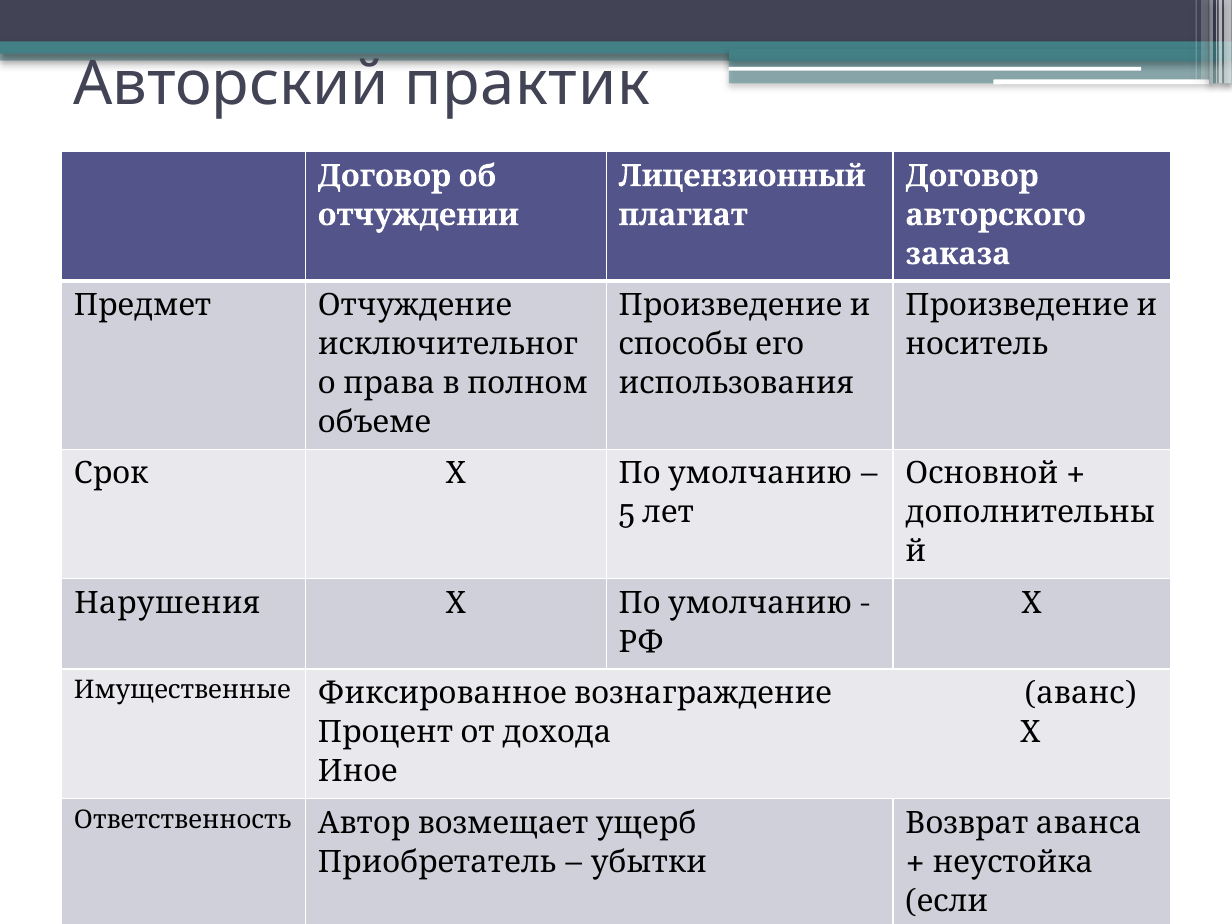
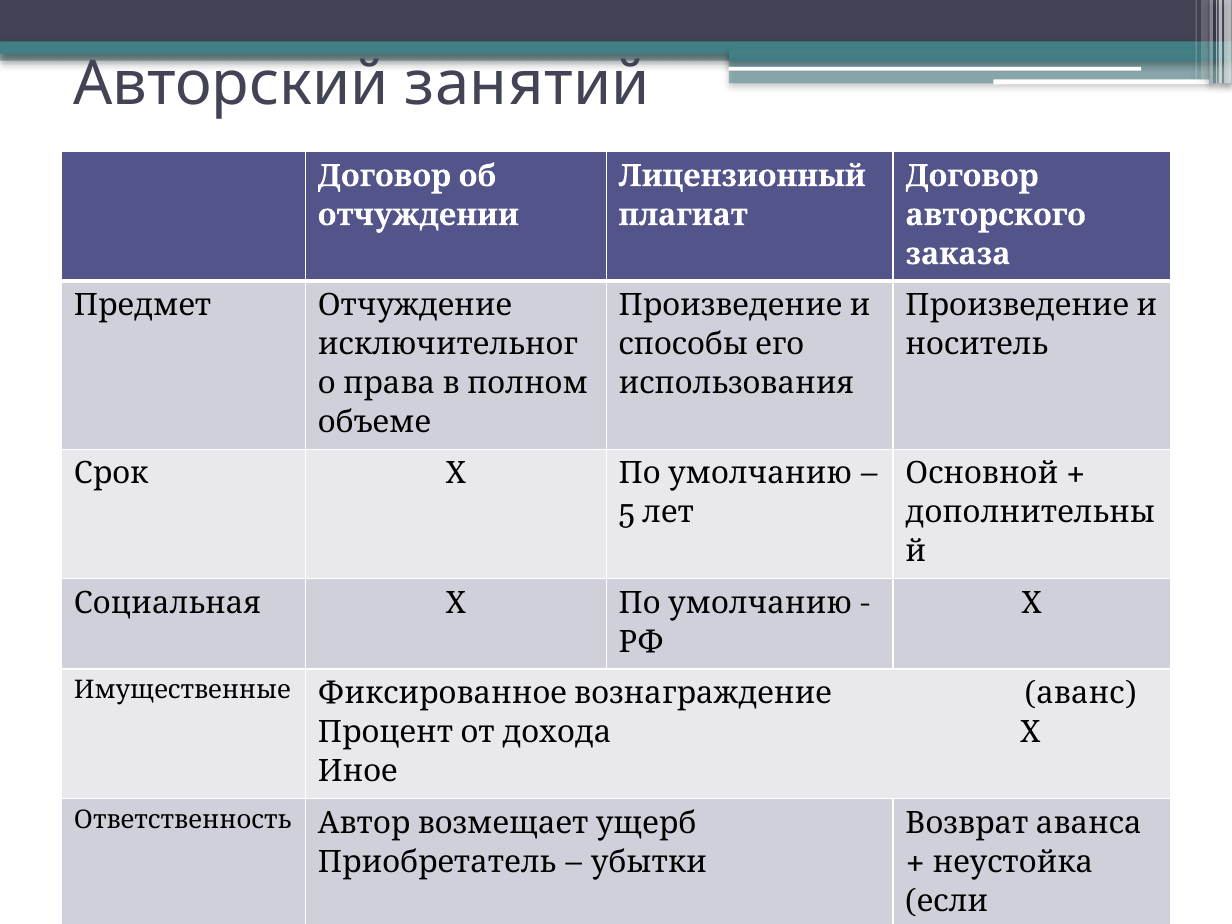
практик: практик -> занятий (527, 84)
Нарушения: Нарушения -> Социальная (168, 603)
